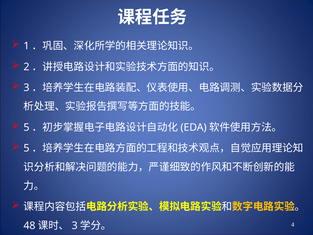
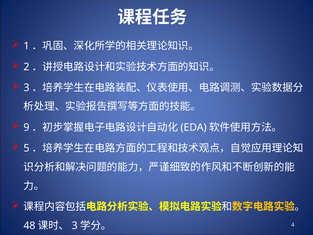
5: 5 -> 9 (26, 127)
